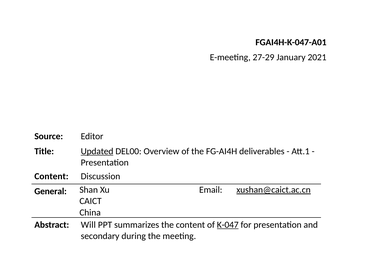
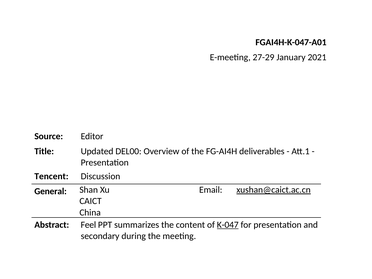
Updated underline: present -> none (97, 151)
Content: Content -> Tencent (51, 176)
Will: Will -> Feel (88, 225)
